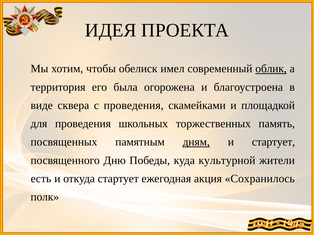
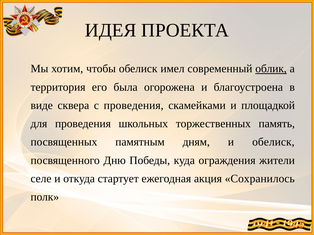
дням underline: present -> none (196, 142)
и стартует: стартует -> обелиск (273, 142)
культурной: культурной -> ограждения (227, 161)
есть: есть -> селе (41, 179)
